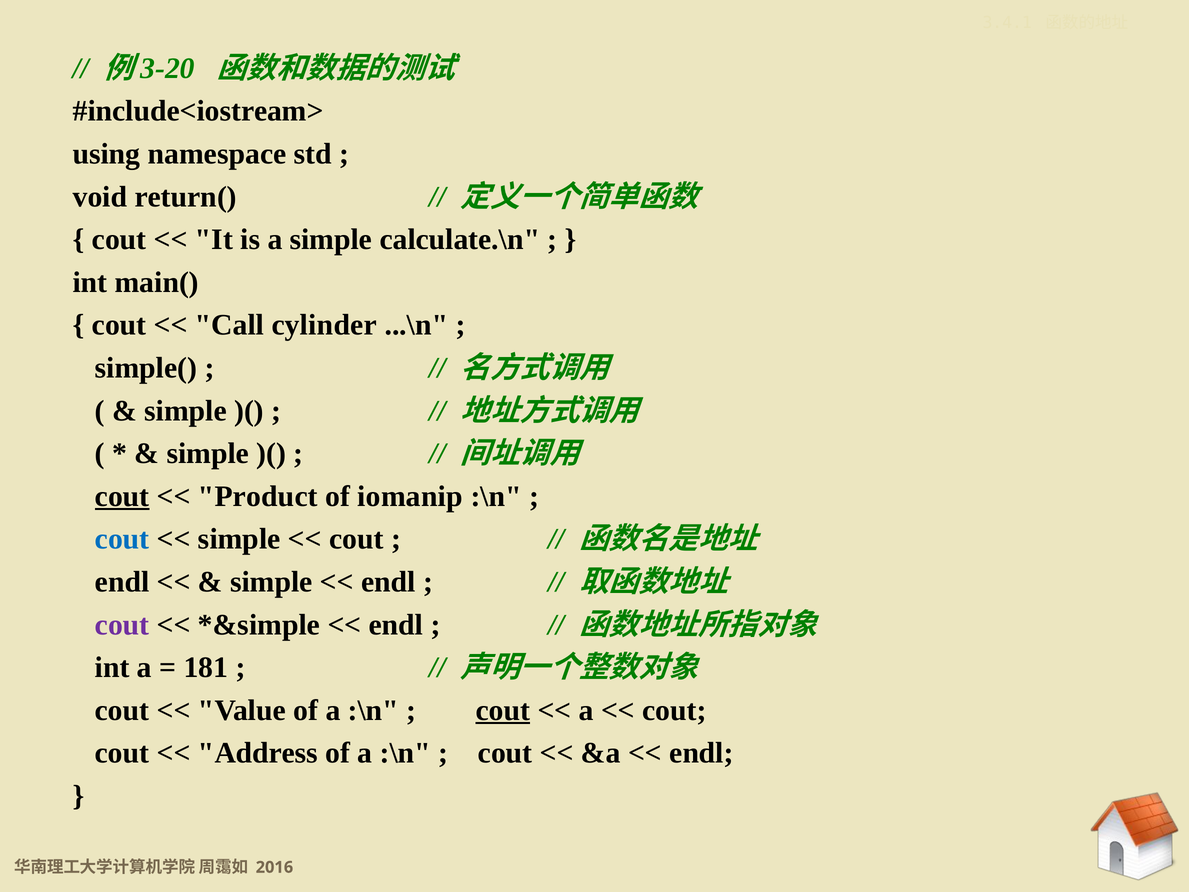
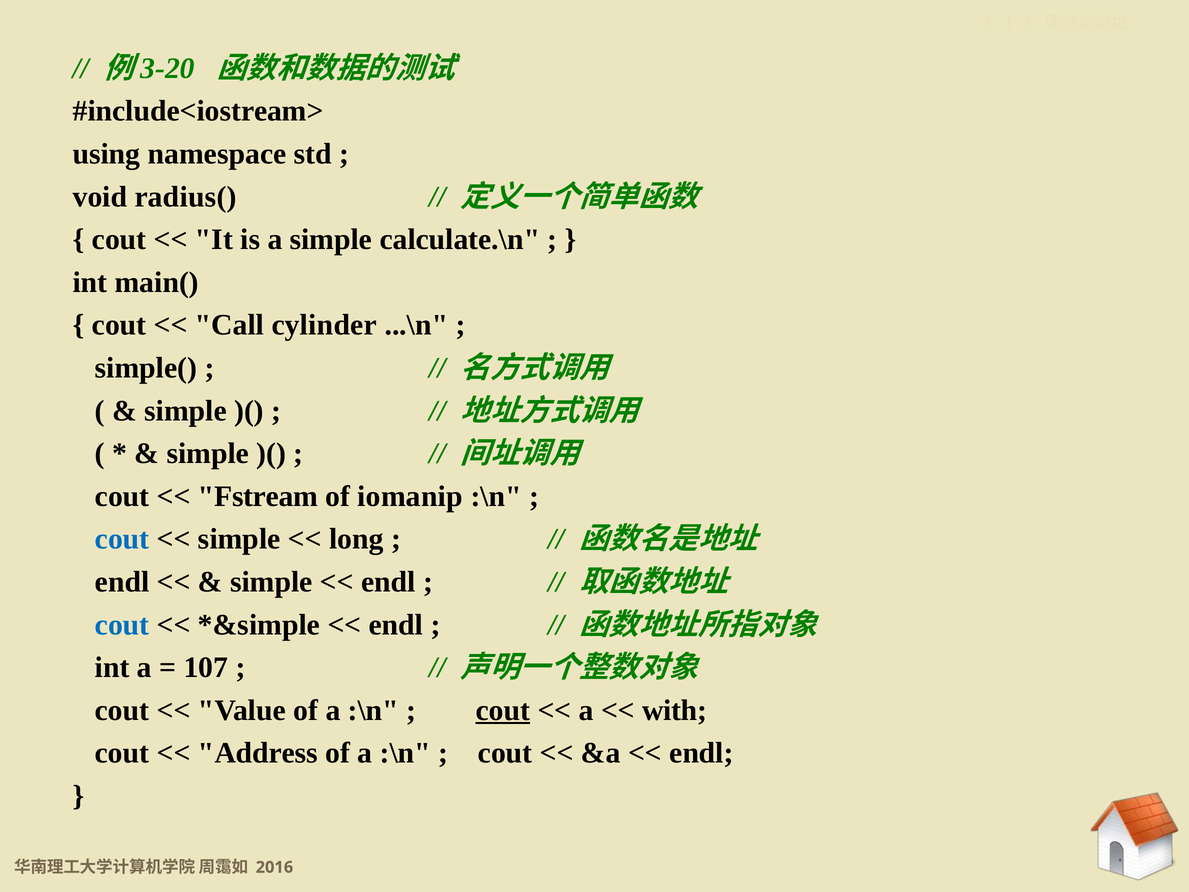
return(: return( -> radius( (186, 197)
cout underline: present -> none (122, 496)
Product: Product -> Fstream (258, 496)
cout: cout -> long (356, 539)
cout colour: purple -> blue (122, 625)
181: 181 -> 107 (206, 667)
cout: cout -> with (675, 710)
